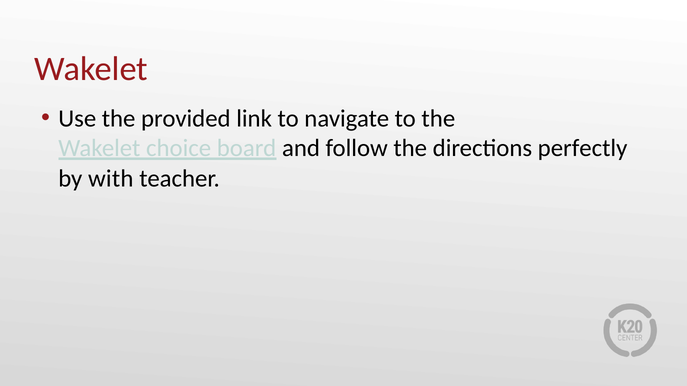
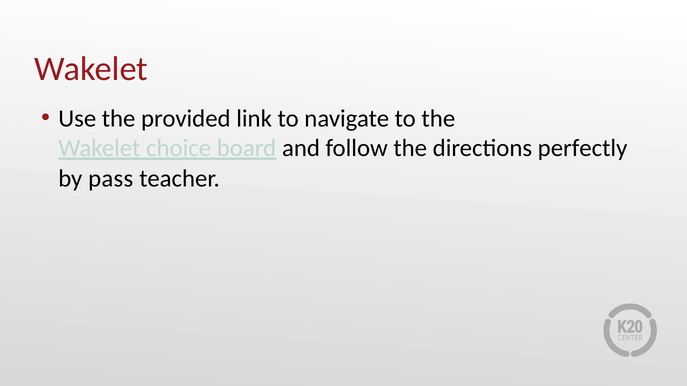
with: with -> pass (111, 179)
